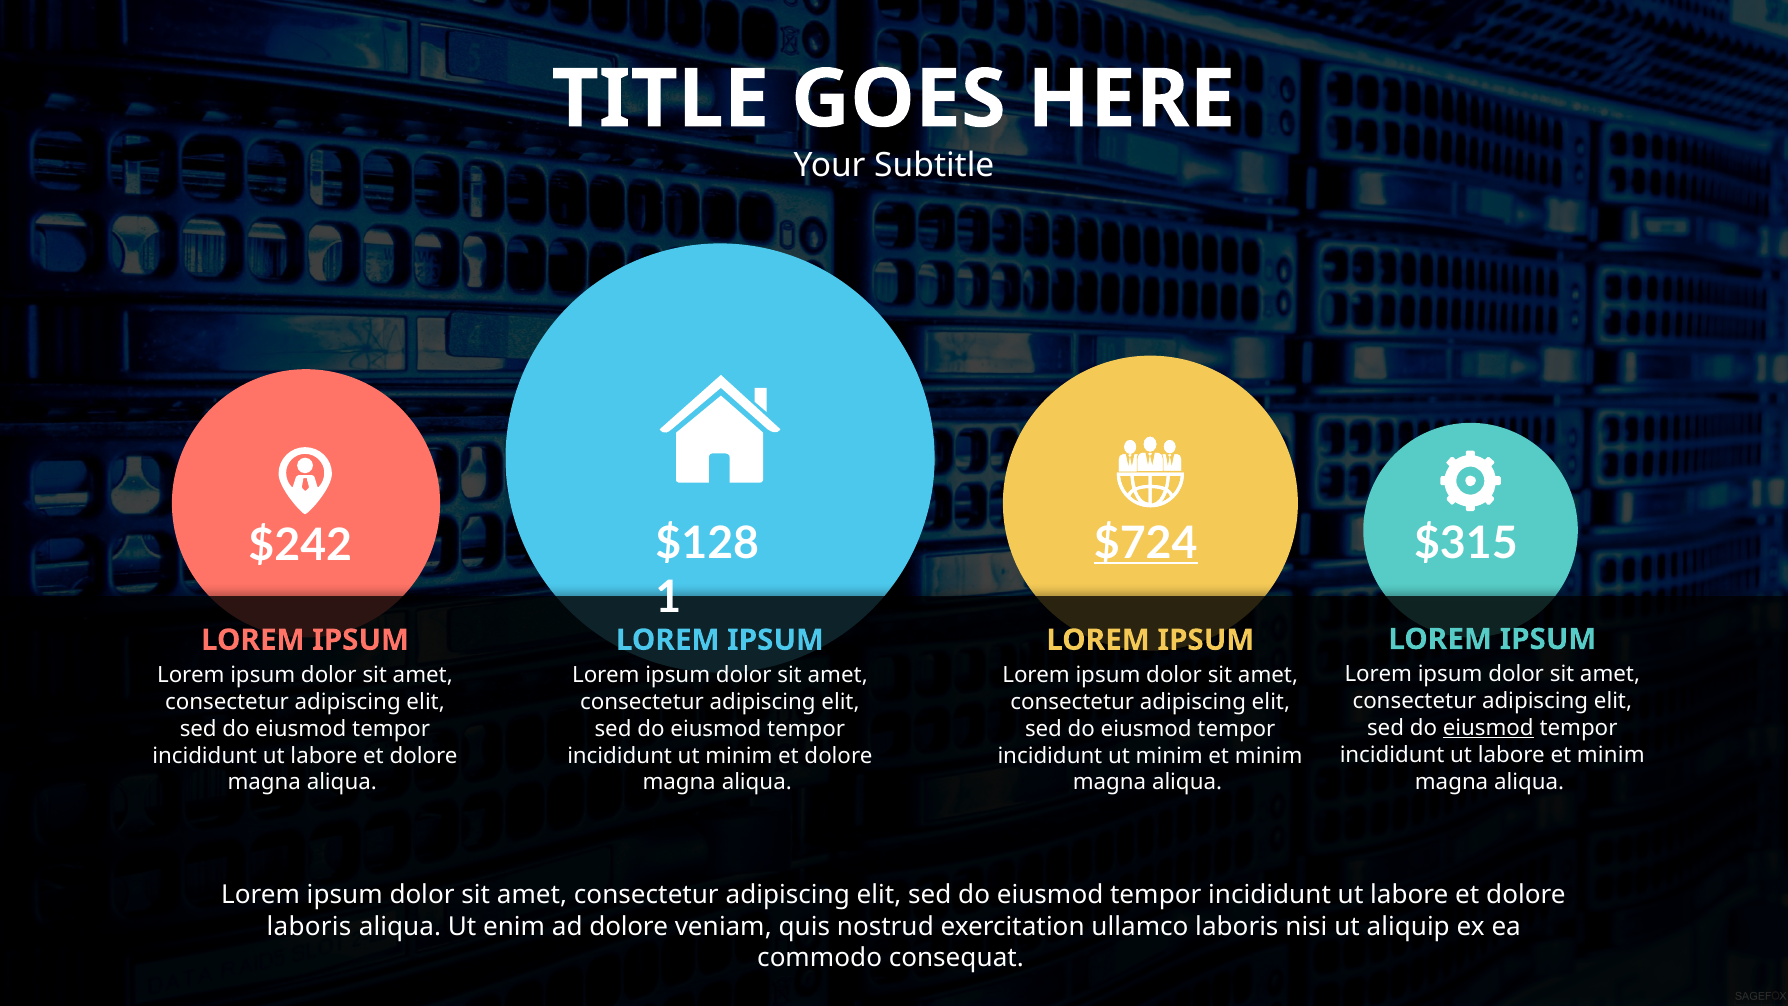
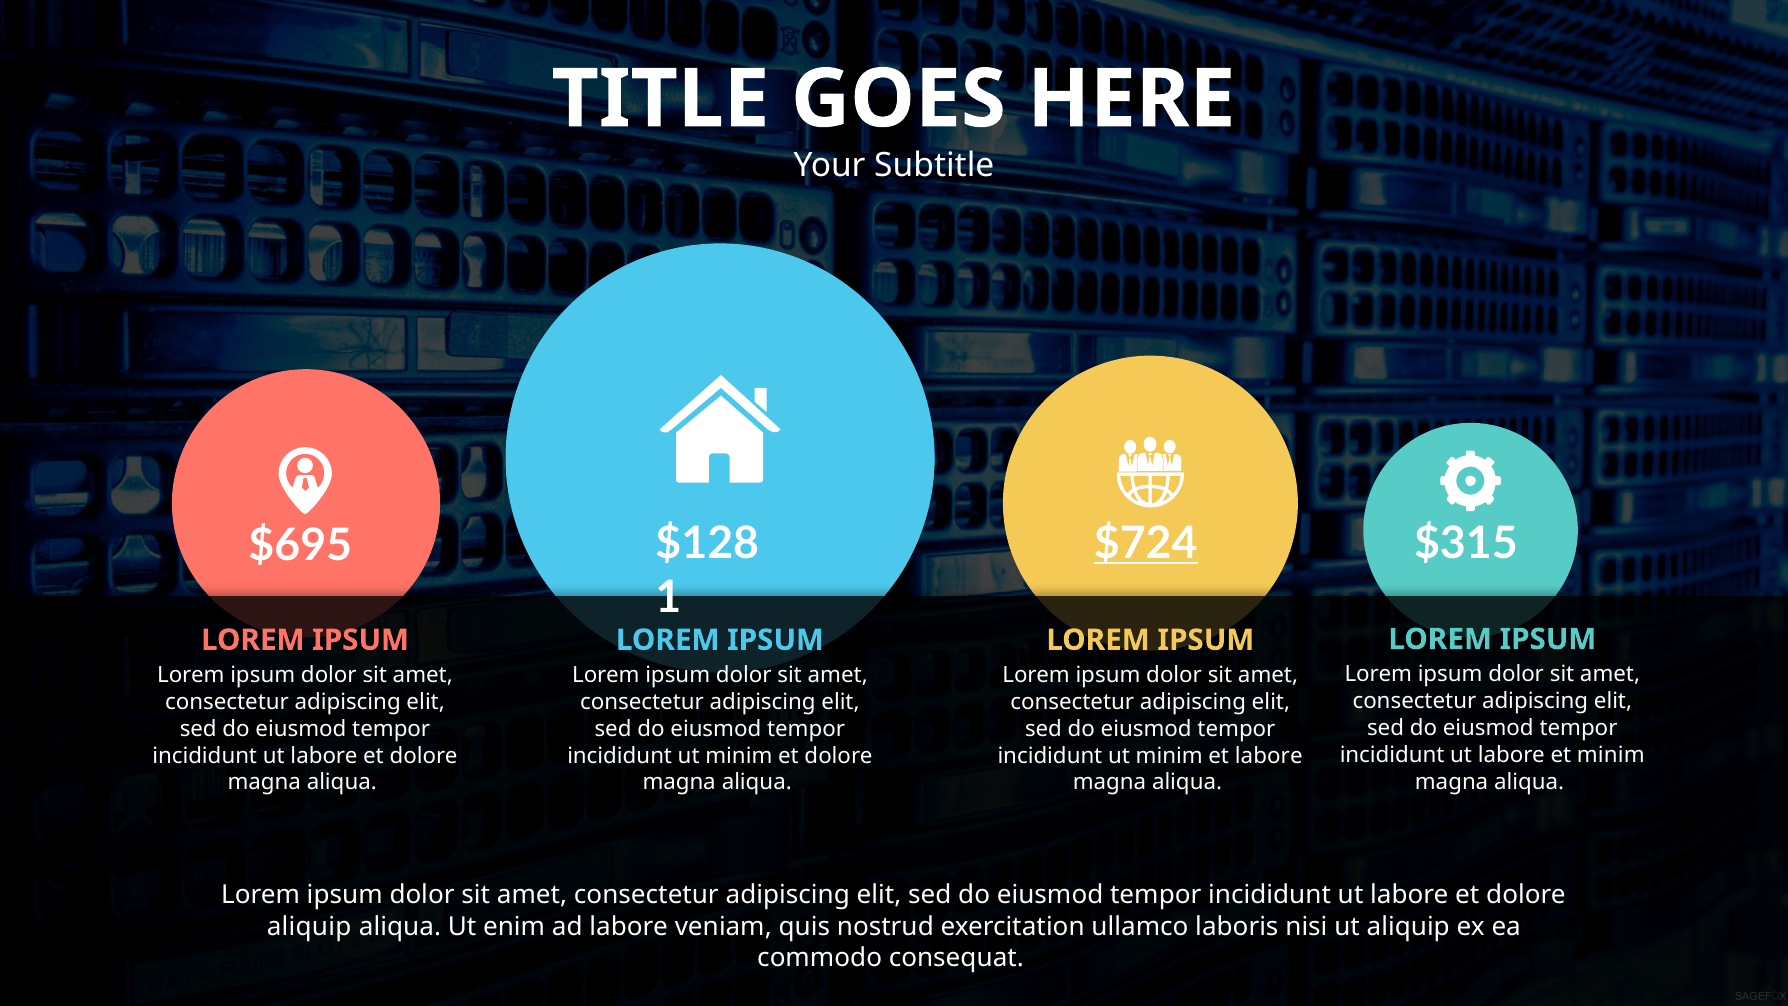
$242: $242 -> $695 (300, 546)
eiusmod underline: present -> none (1488, 728)
minim: minim -> labore (1269, 756)
laboris: laboris -> aliquip (309, 926)
ad dolore: dolore -> labore (629, 926)
